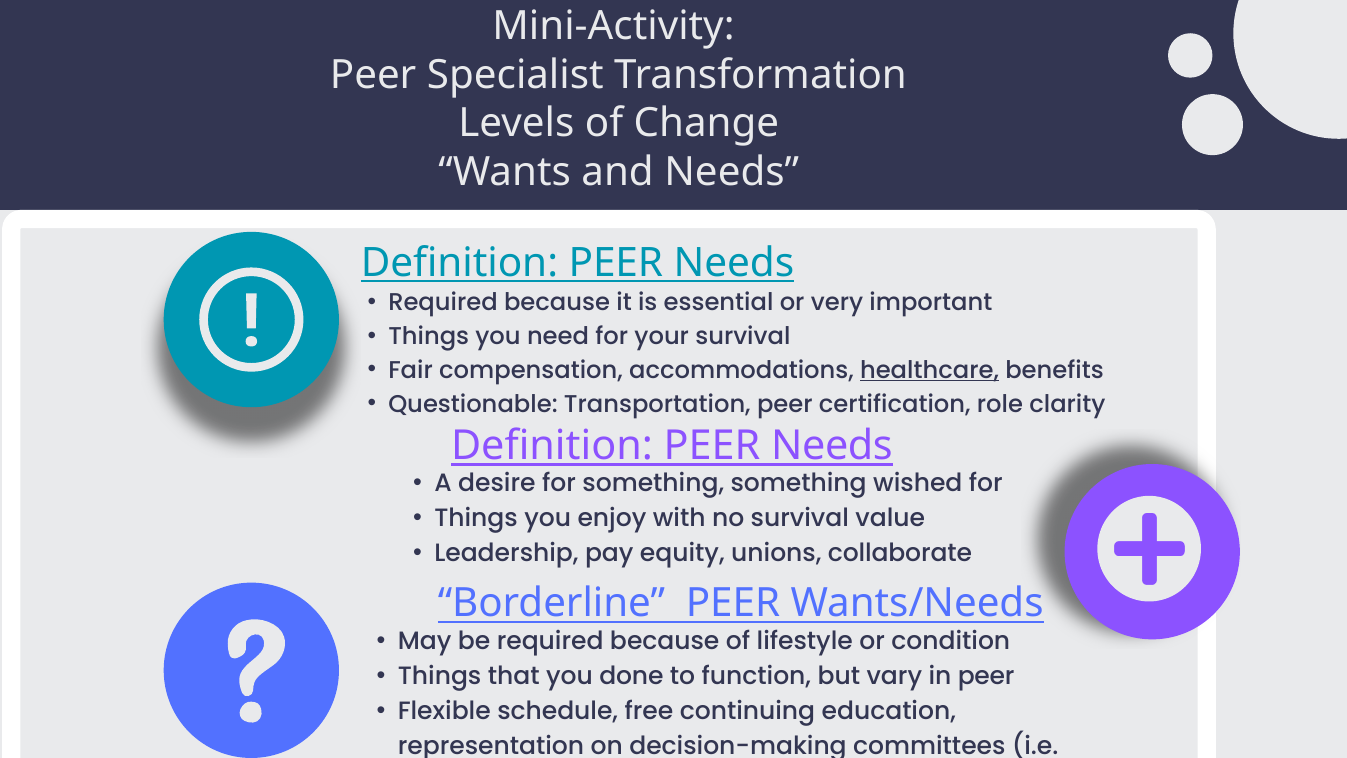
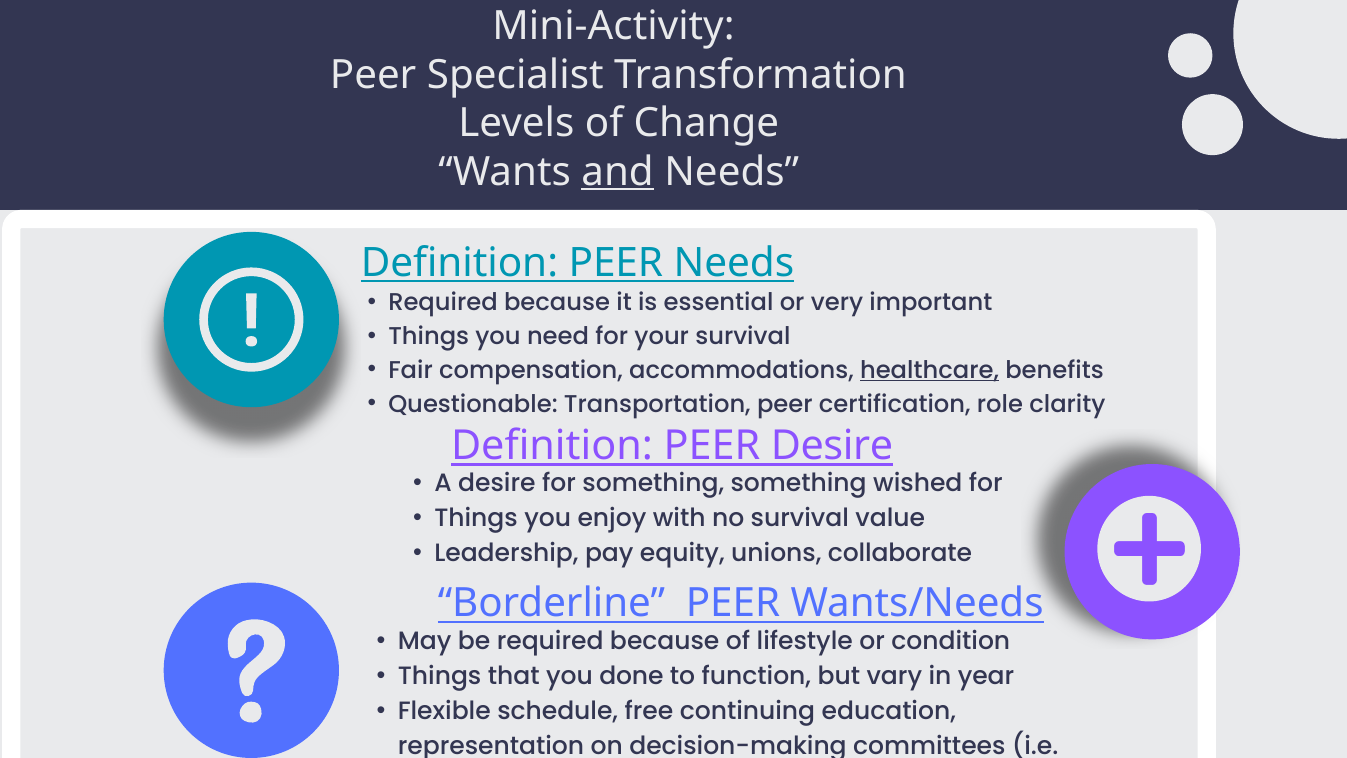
and underline: none -> present (618, 172)
Needs: Needs -> Desire (832, 445)
in peer: peer -> year (986, 676)
